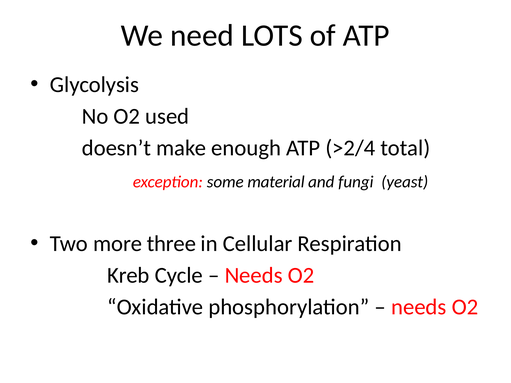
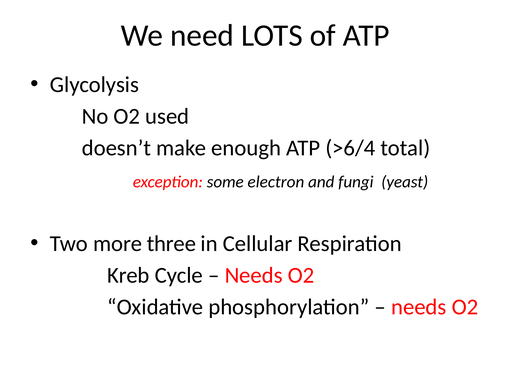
>2/4: >2/4 -> >6/4 (350, 148)
material: material -> electron (276, 182)
